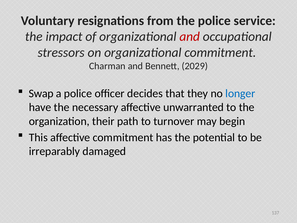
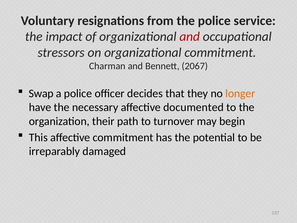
2029: 2029 -> 2067 (195, 66)
longer colour: blue -> orange (240, 93)
unwarranted: unwarranted -> documented (193, 107)
